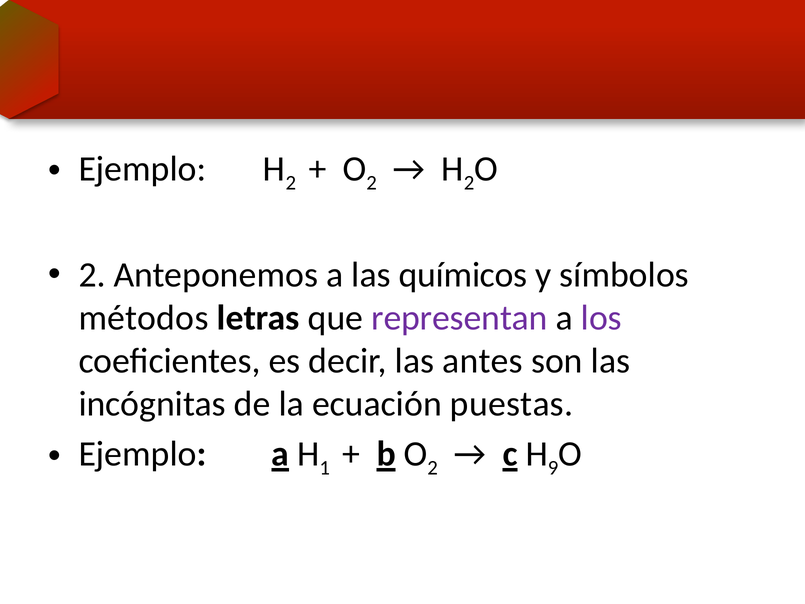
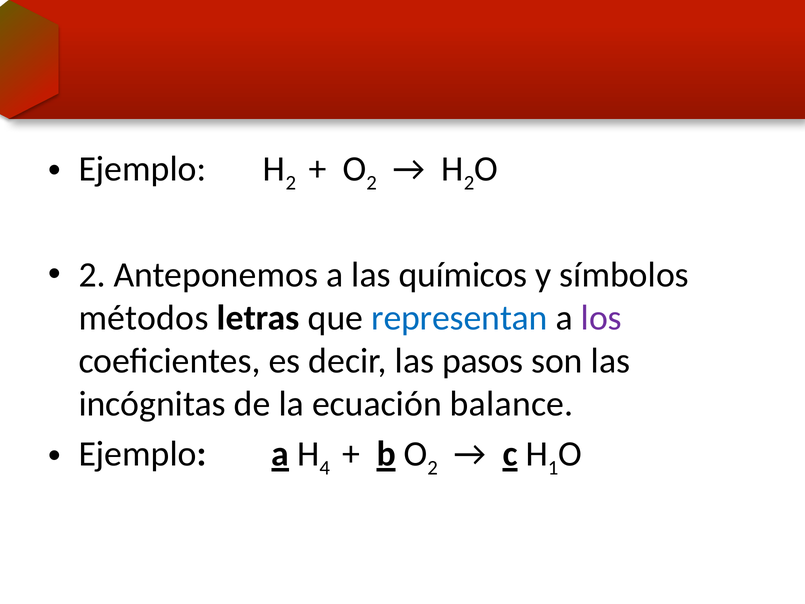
representan colour: purple -> blue (460, 318)
antes: antes -> pasos (483, 361)
puestas: puestas -> balance (512, 404)
1: 1 -> 4 (325, 468)
9: 9 -> 1 (553, 468)
